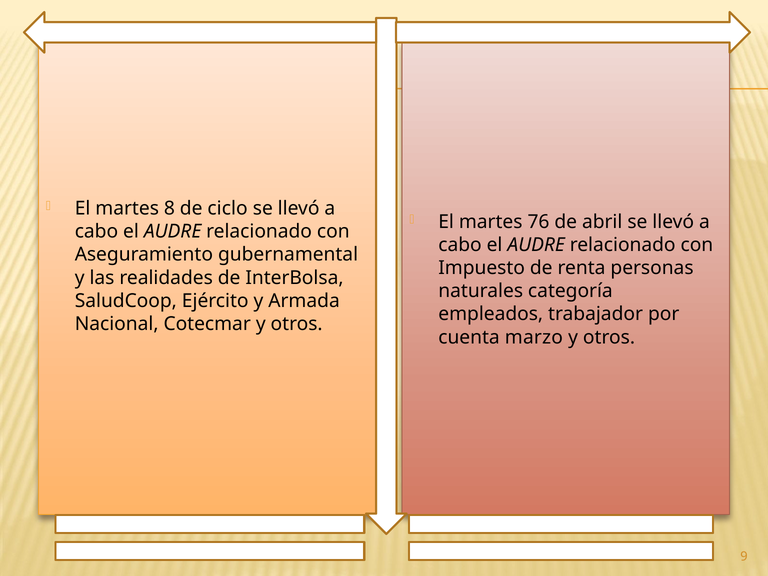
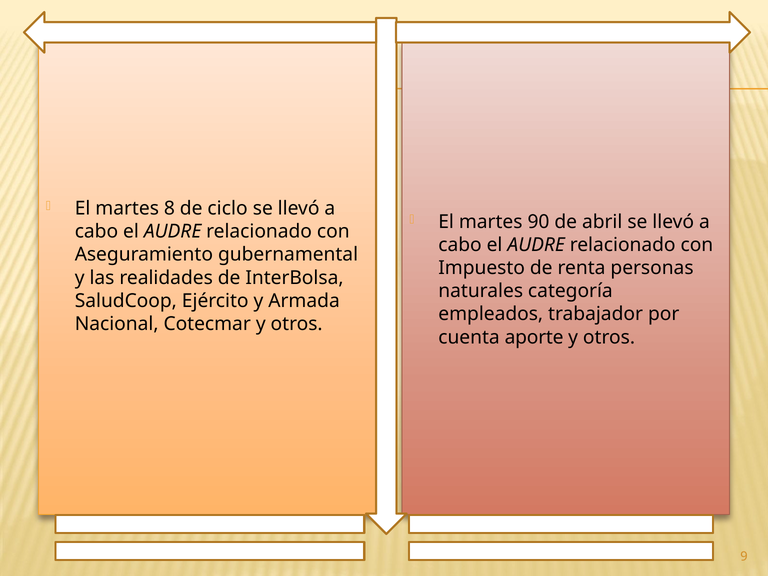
76: 76 -> 90 (538, 222)
marzo: marzo -> aporte (534, 337)
